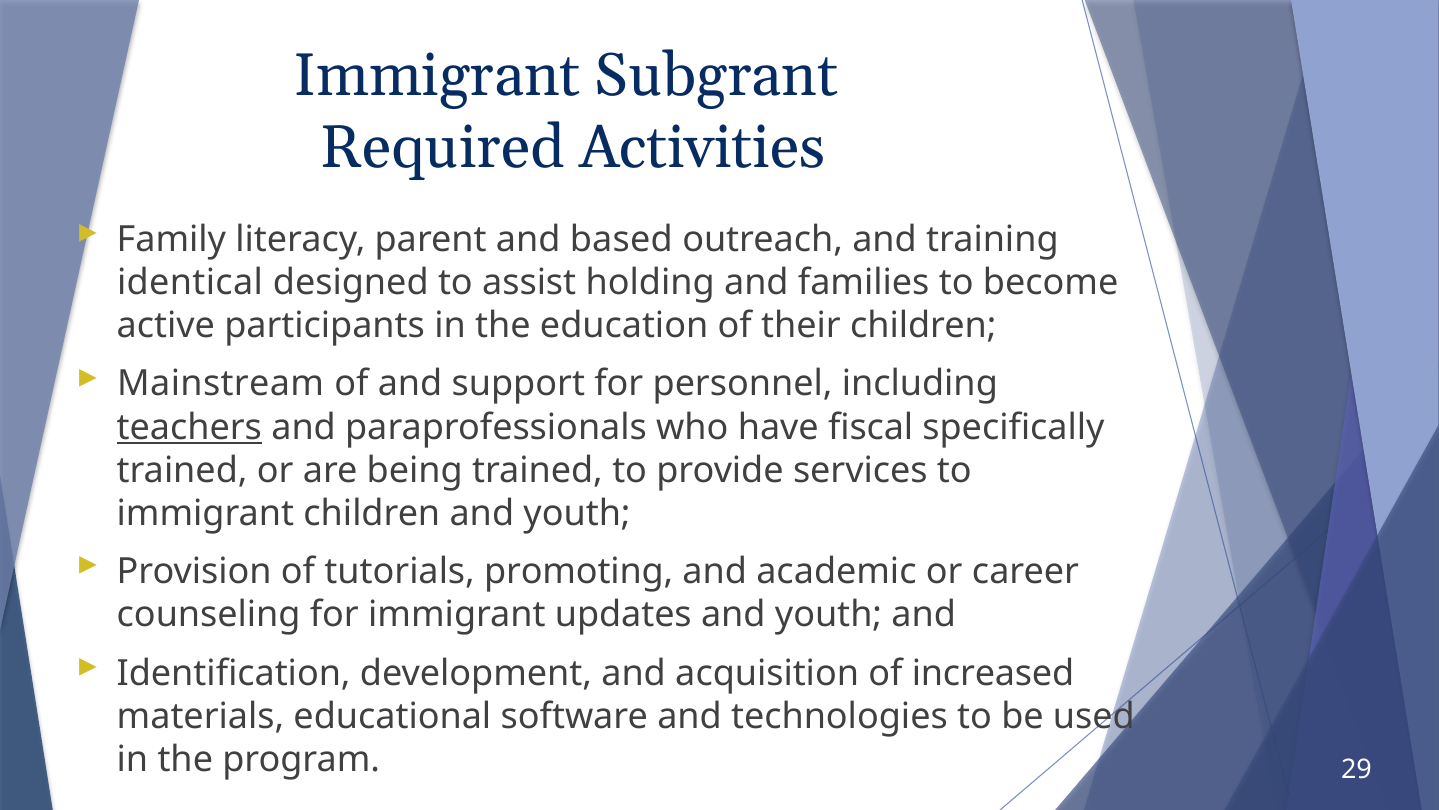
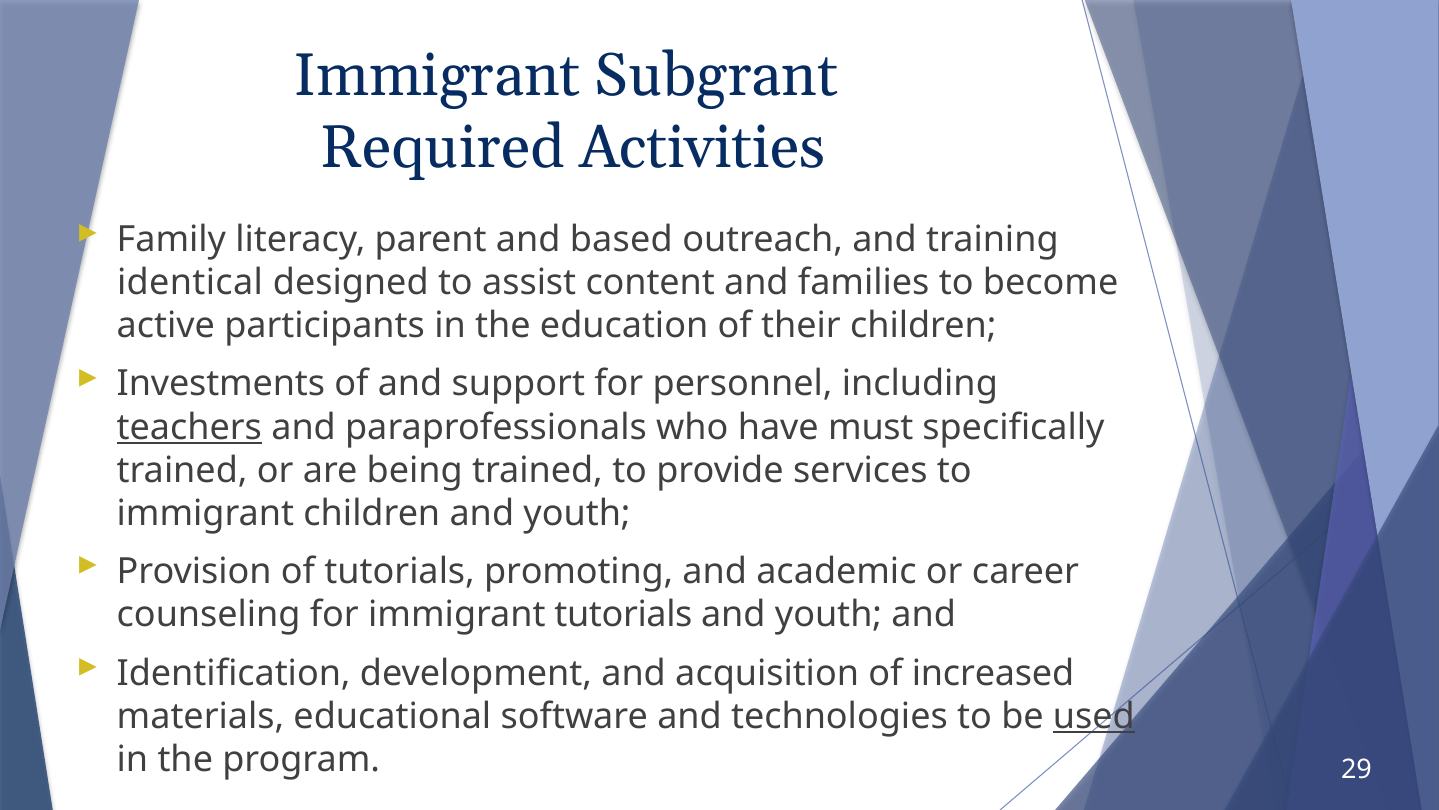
holding: holding -> content (650, 282)
Mainstream: Mainstream -> Investments (221, 384)
fiscal: fiscal -> must (871, 427)
immigrant updates: updates -> tutorials (623, 615)
used underline: none -> present (1094, 716)
